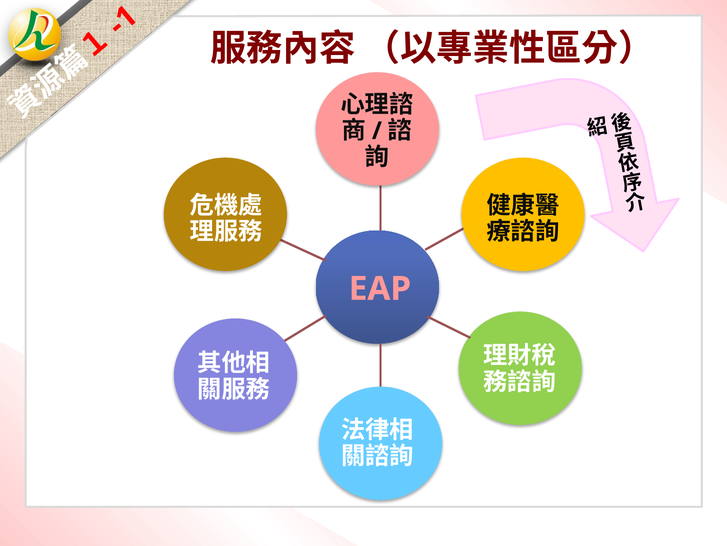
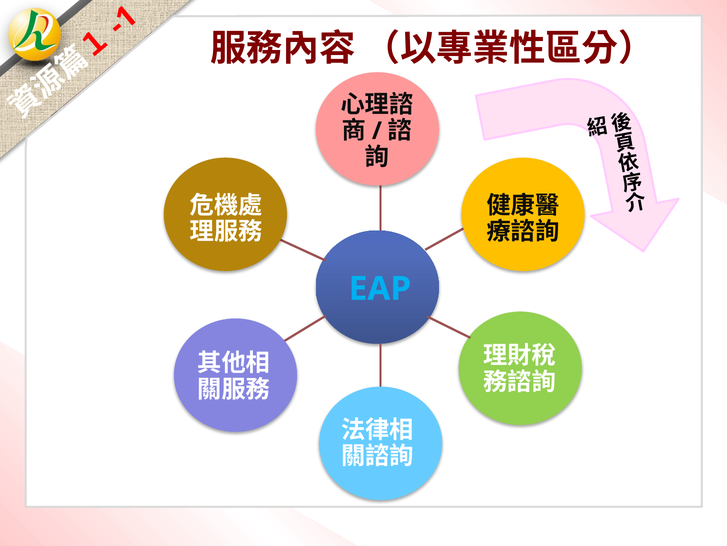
EAP colour: pink -> light blue (380, 288)
